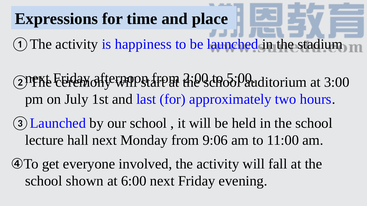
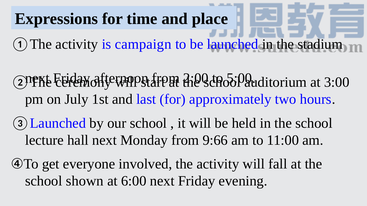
happiness: happiness -> campaign (143, 44)
9:06: 9:06 -> 9:66 (215, 141)
